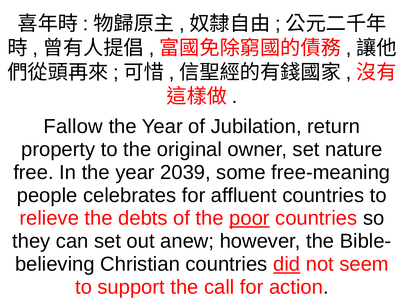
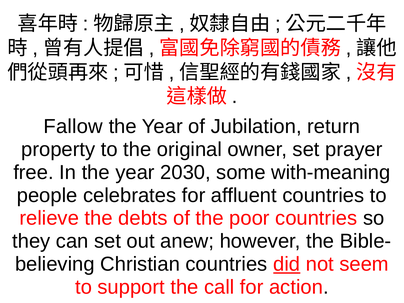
nature: nature -> prayer (354, 149)
2039: 2039 -> 2030 (185, 172)
free-meaning: free-meaning -> with-meaning (331, 172)
poor underline: present -> none (249, 218)
